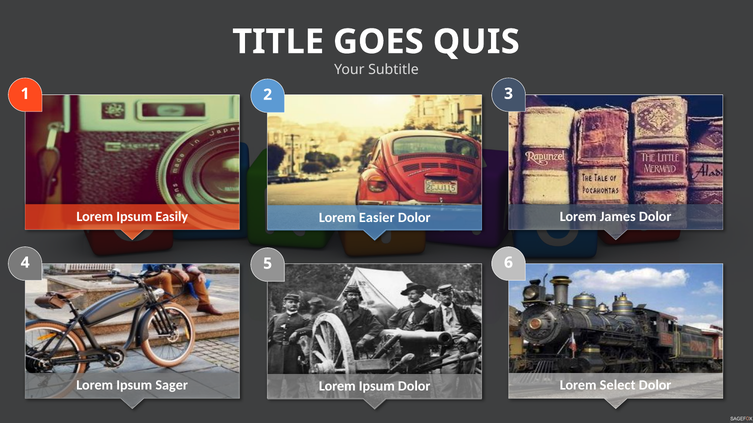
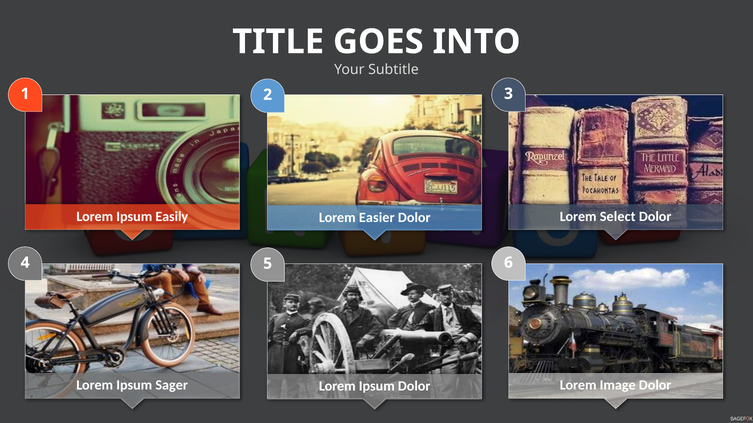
QUIS: QUIS -> INTO (477, 42)
James: James -> Select (618, 217)
Select: Select -> Image (618, 386)
